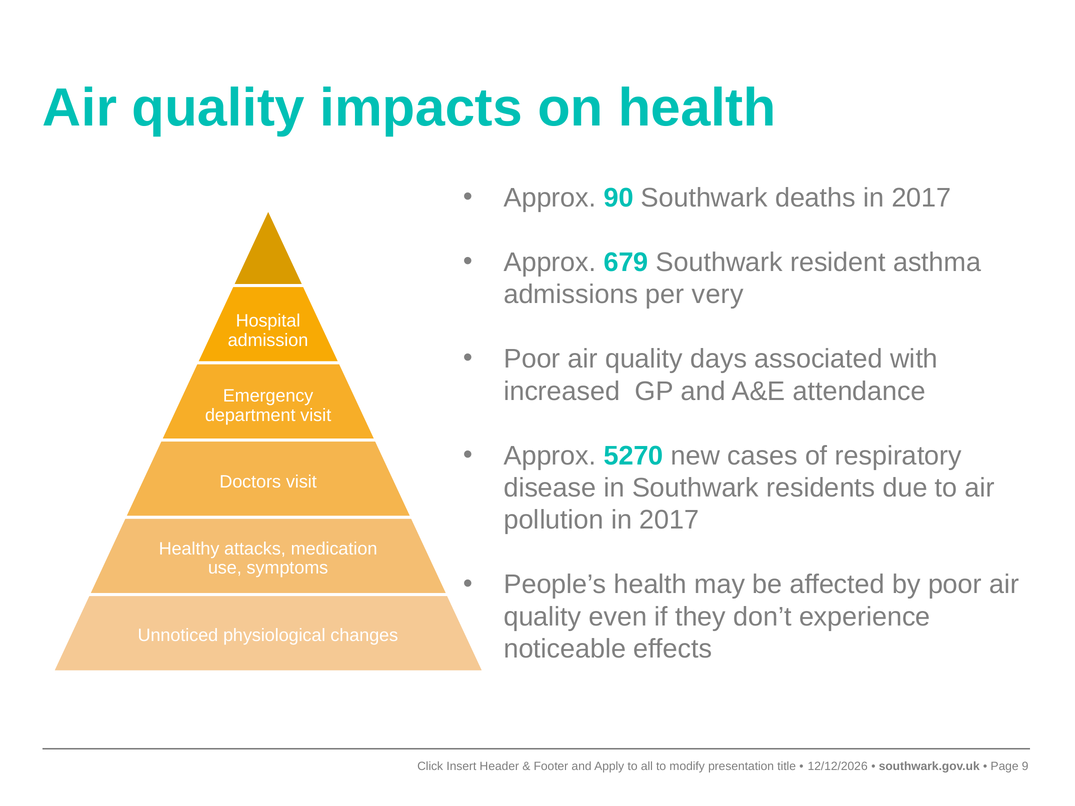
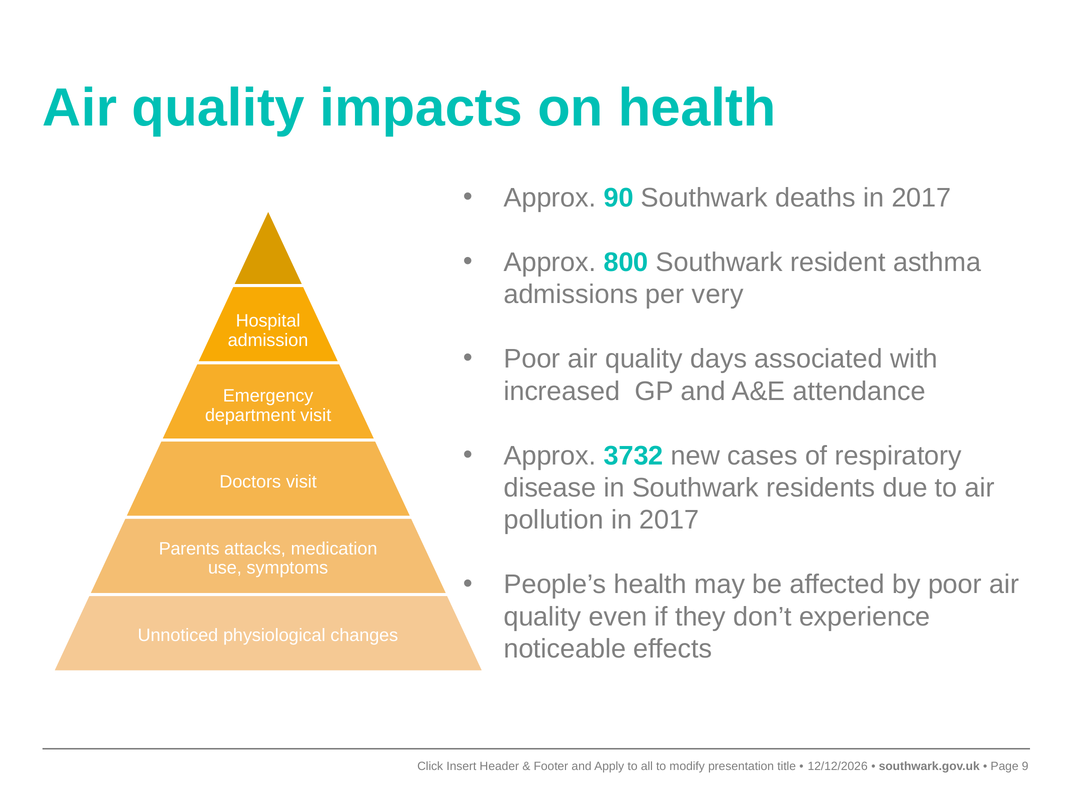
679: 679 -> 800 (626, 262)
5270: 5270 -> 3732 (634, 456)
Healthy: Healthy -> Parents (189, 549)
